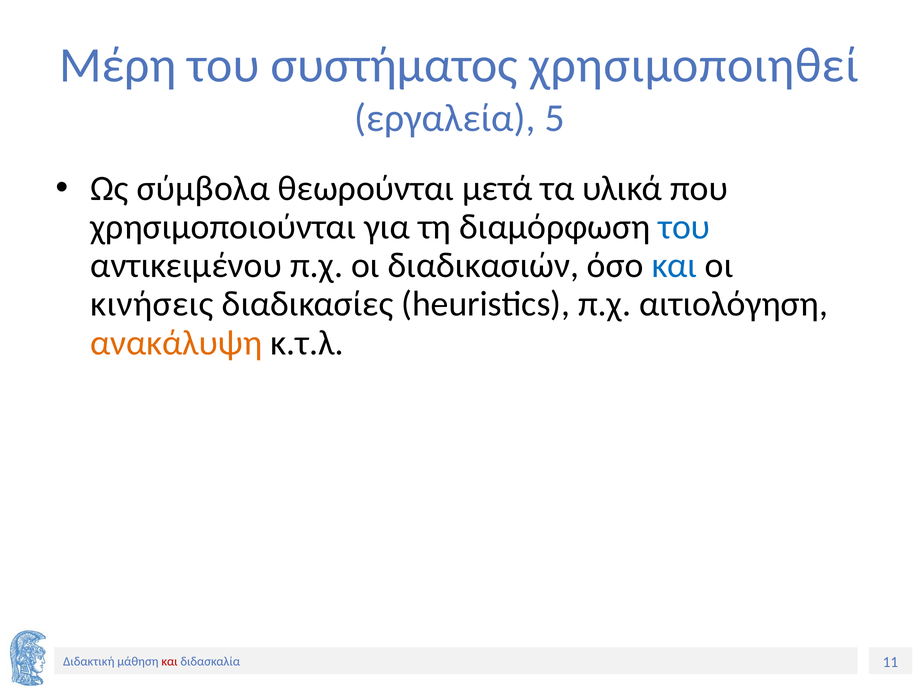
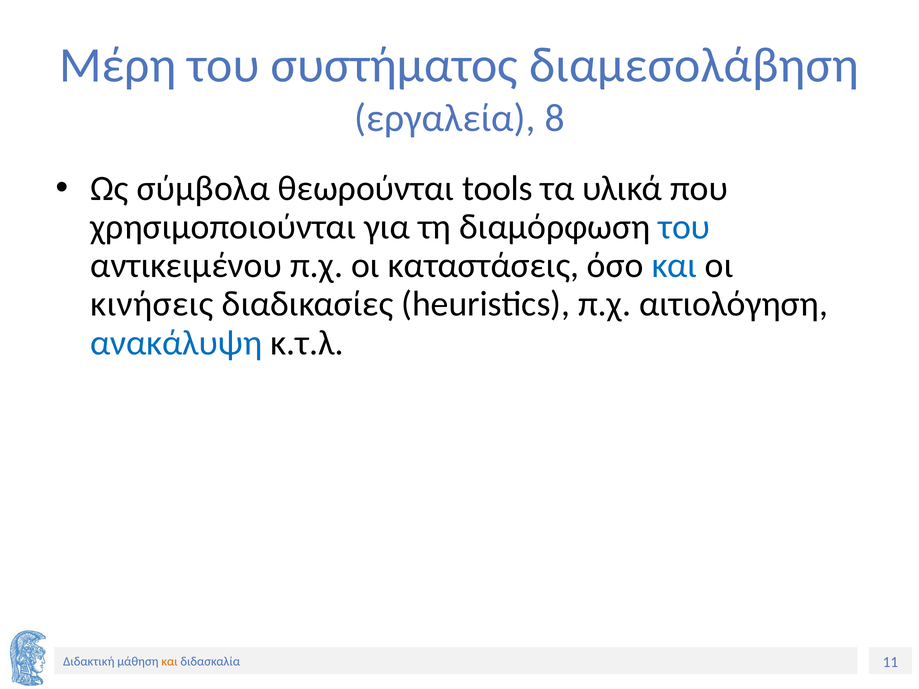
χρησιμοποιηθεί: χρησιμοποιηθεί -> διαμεσολάβηση (694, 66)
5: 5 -> 8 (555, 118)
μετά: μετά -> tools (497, 188)
διαδικασιών: διαδικασιών -> καταστάσεις (483, 266)
ανακάλυψη colour: orange -> blue (176, 343)
και colour: red -> orange (170, 662)
